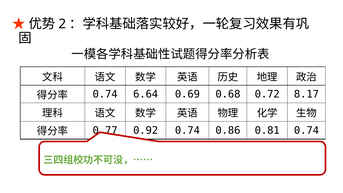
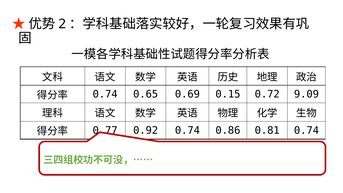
6.64: 6.64 -> 0.65 (146, 94)
0.68: 0.68 -> 0.15 (228, 94)
8.17: 8.17 -> 9.09 (306, 94)
